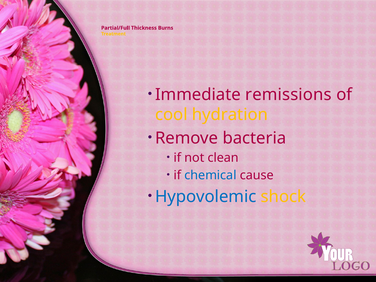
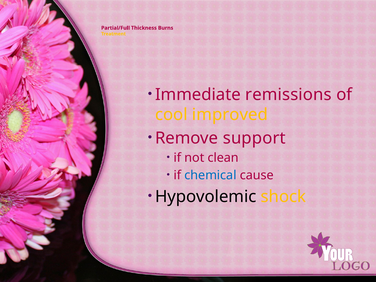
hydration: hydration -> improved (230, 115)
bacteria: bacteria -> support (254, 138)
Hypovolemic colour: blue -> black (206, 196)
